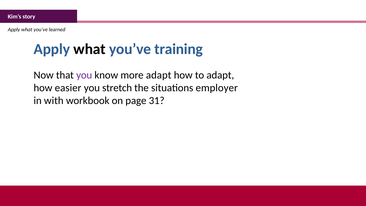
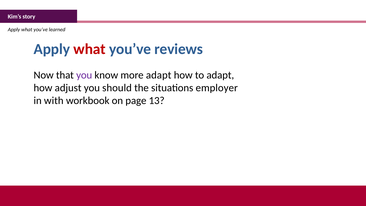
what colour: black -> red (90, 49)
training: training -> reviews (179, 49)
easier: easier -> adjust (68, 88)
stretch: stretch -> should (117, 88)
31: 31 -> 13 (157, 101)
